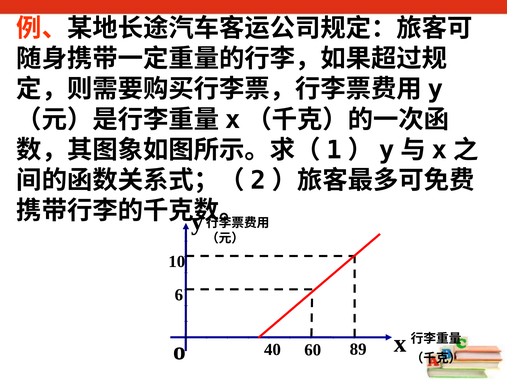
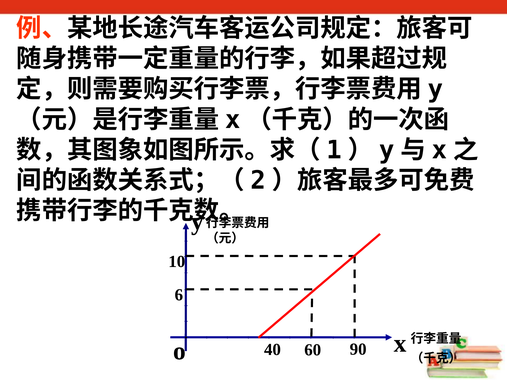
89: 89 -> 90 (358, 349)
